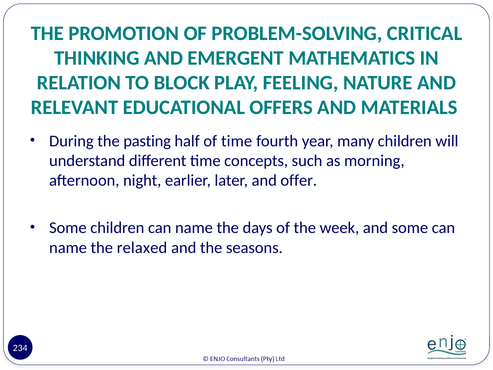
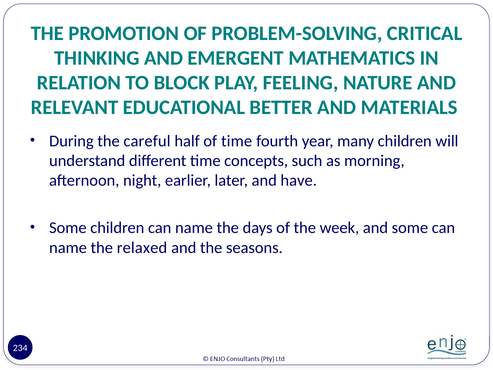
OFFERS: OFFERS -> BETTER (281, 107)
pasting: pasting -> careful (147, 141)
offer: offer -> have (299, 180)
